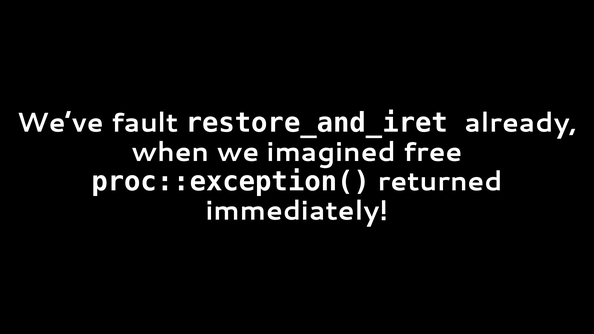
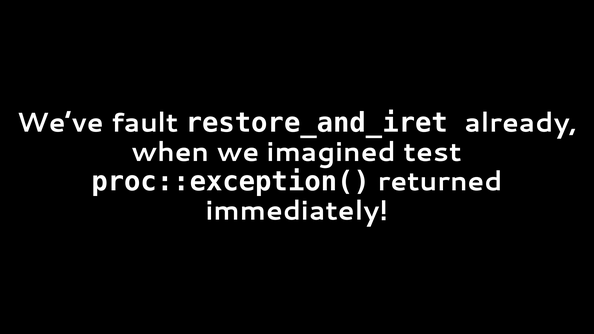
free: free -> test (433, 152)
